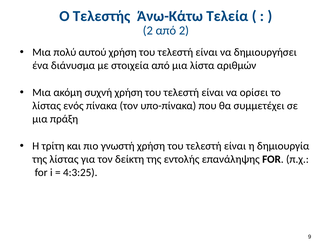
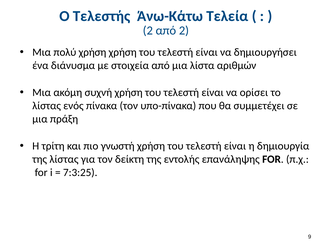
πολύ αυτού: αυτού -> χρήση (92, 52)
4:3:25: 4:3:25 -> 7:3:25 (80, 173)
